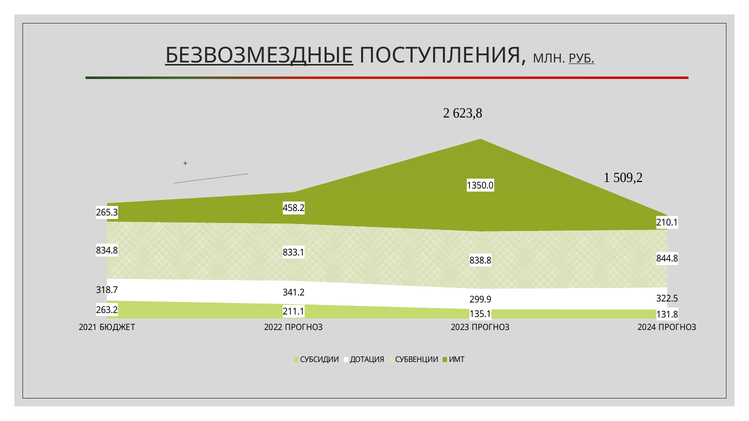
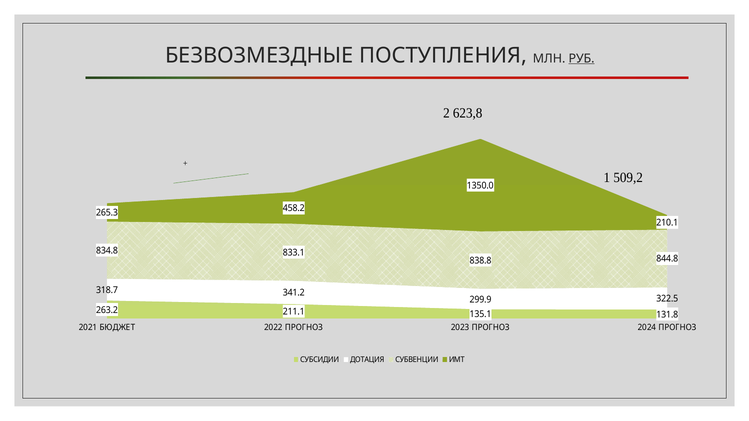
БЕЗВОЗМЕЗДНЫЕ underline: present -> none (259, 55)
